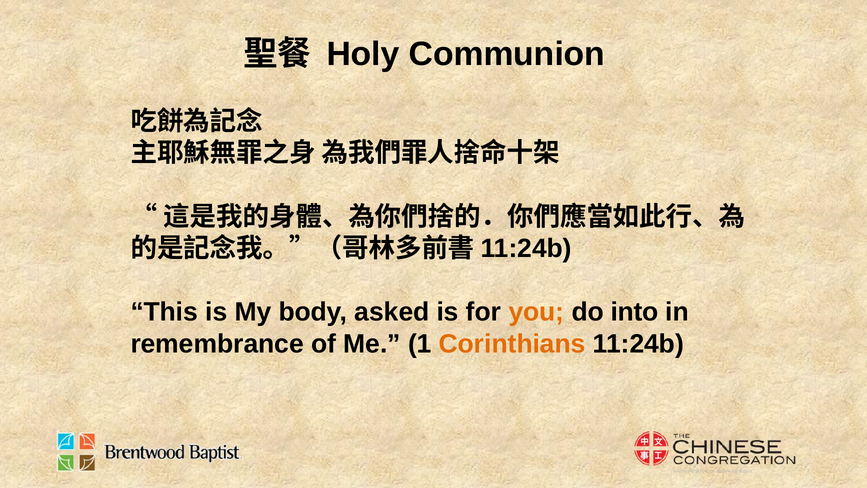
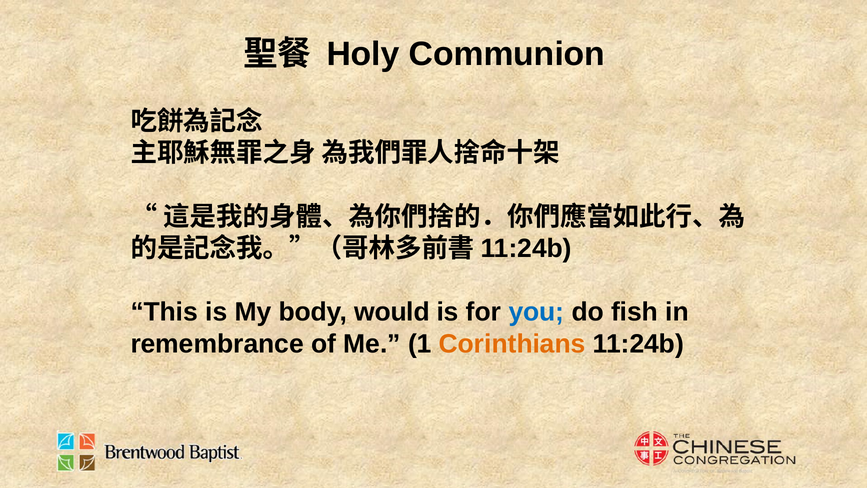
asked: asked -> would (392, 312)
you colour: orange -> blue (536, 312)
into: into -> fish (635, 312)
